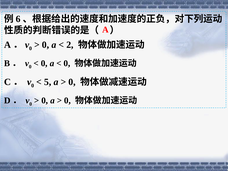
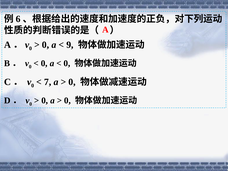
2: 2 -> 9 (70, 45)
5: 5 -> 7 (48, 82)
